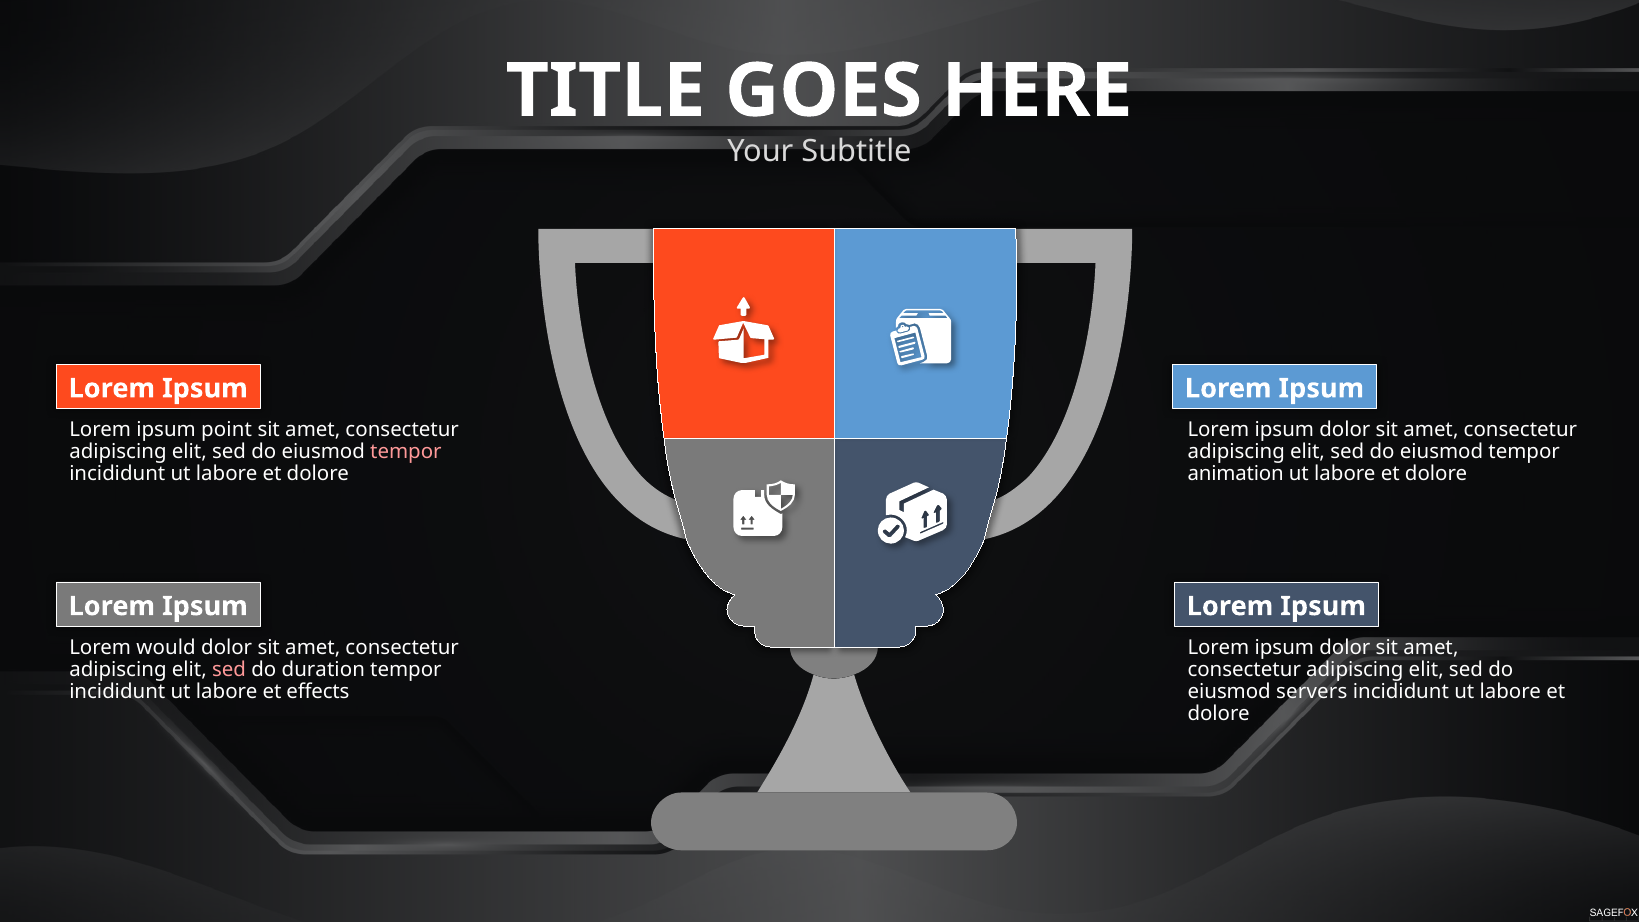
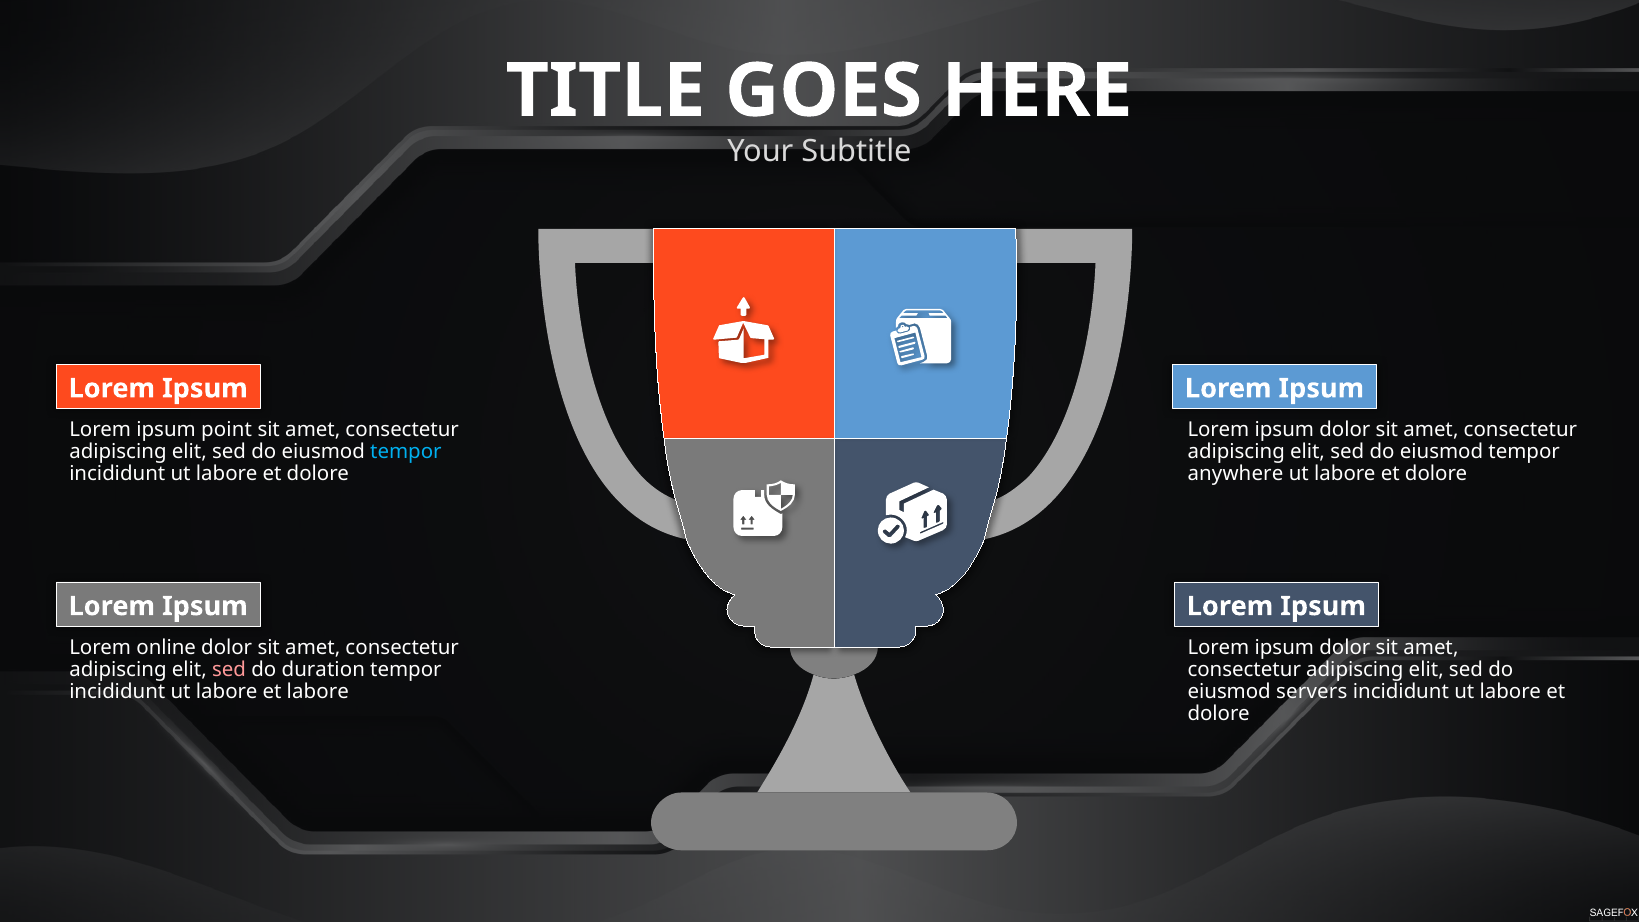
tempor colour: pink -> light blue (406, 452)
animation: animation -> anywhere (1235, 474)
would: would -> online (166, 648)
et effects: effects -> labore (318, 692)
